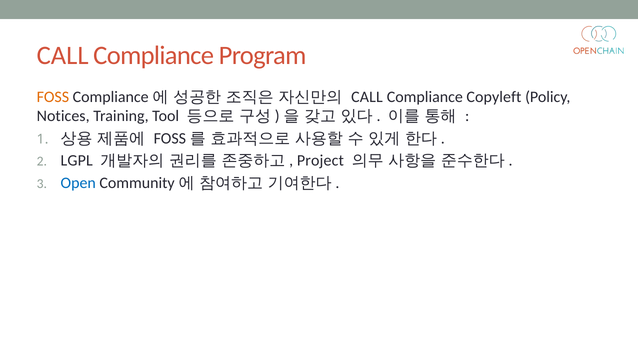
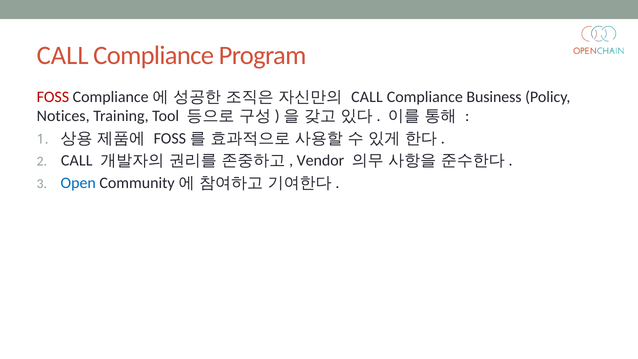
FOSS colour: orange -> red (53, 97)
Copyleft: Copyleft -> Business (494, 97)
LGPL: LGPL -> CALL (77, 161)
Project: Project -> Vendor (320, 161)
